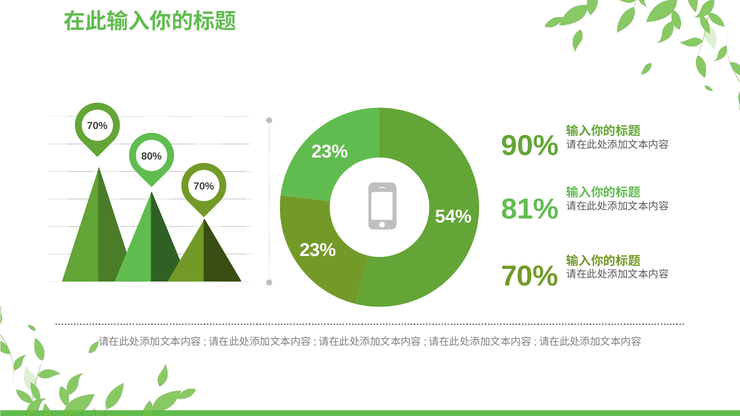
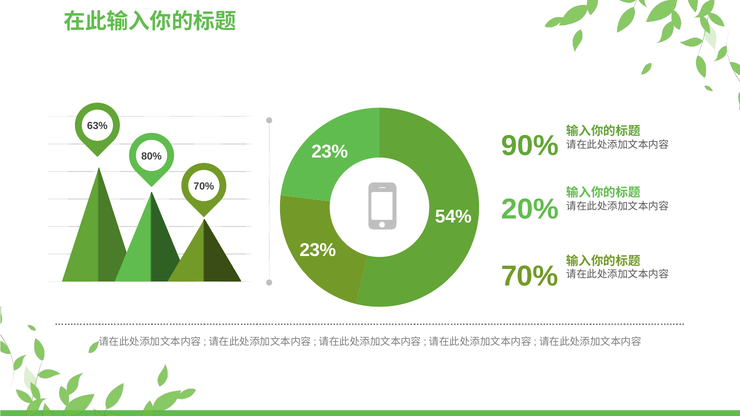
70%: 70% -> 63% (97, 126)
81%: 81% -> 20% (530, 209)
